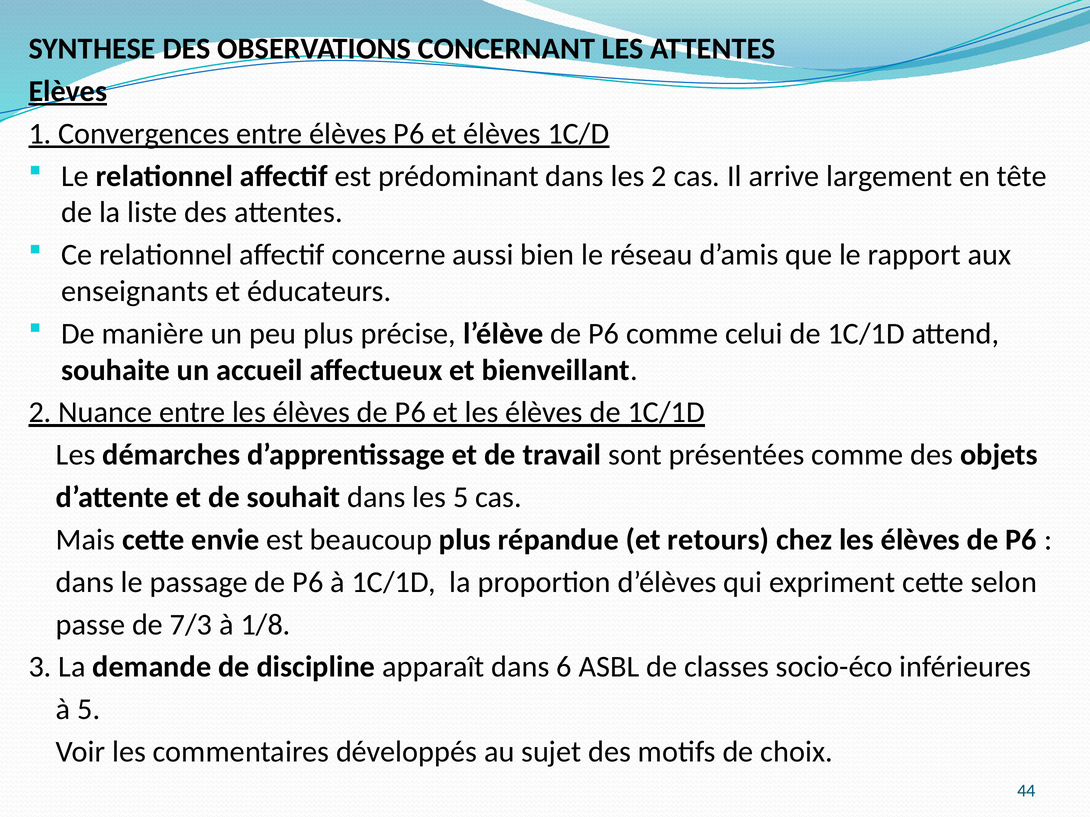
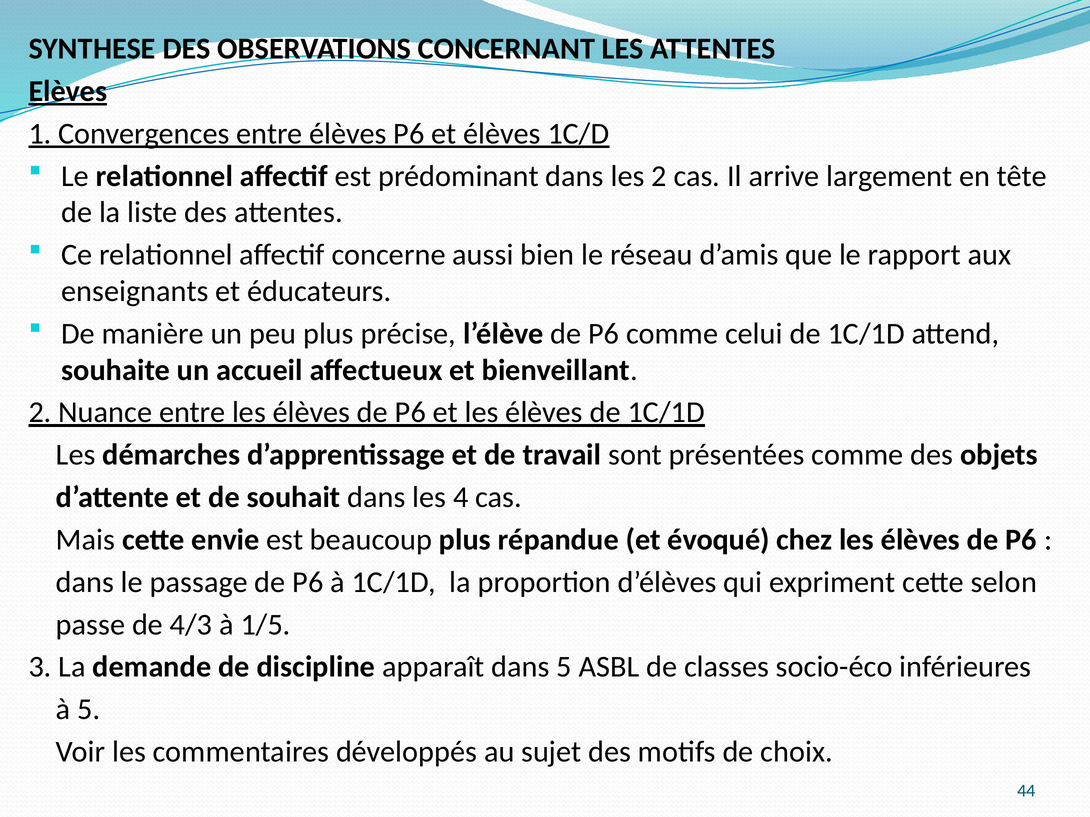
les 5: 5 -> 4 (461, 498)
retours: retours -> évoqué (719, 540)
7/3: 7/3 -> 4/3 (191, 625)
1/8: 1/8 -> 1/5 (266, 625)
dans 6: 6 -> 5 (564, 667)
